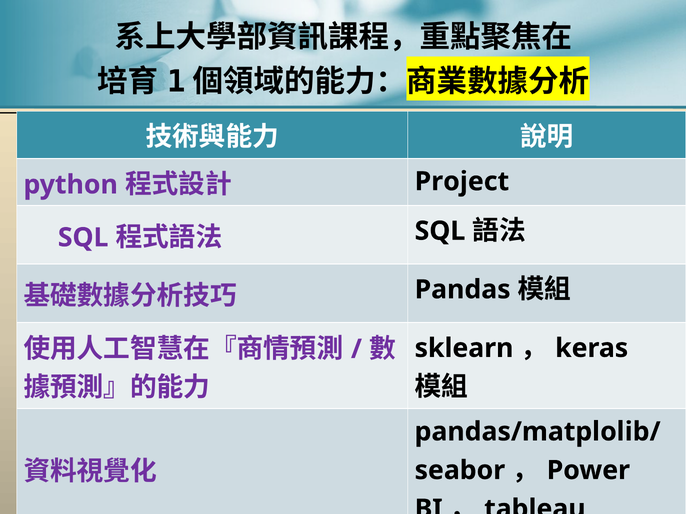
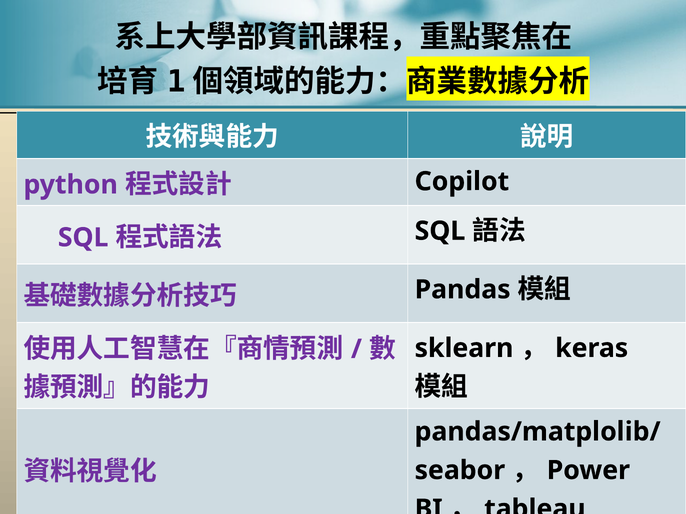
Project: Project -> Copilot (462, 182)
